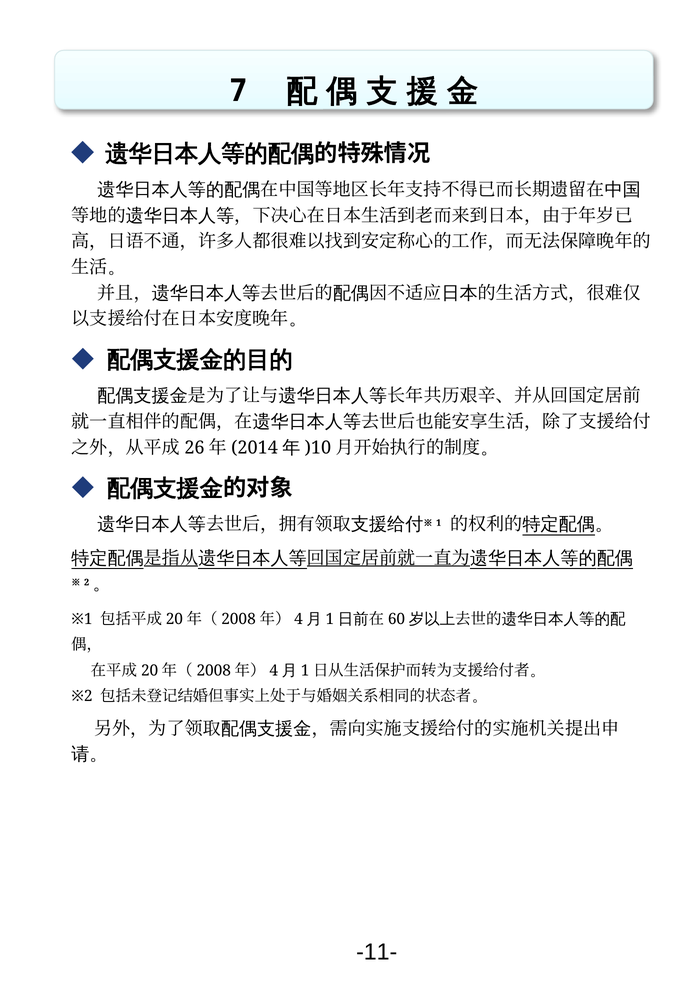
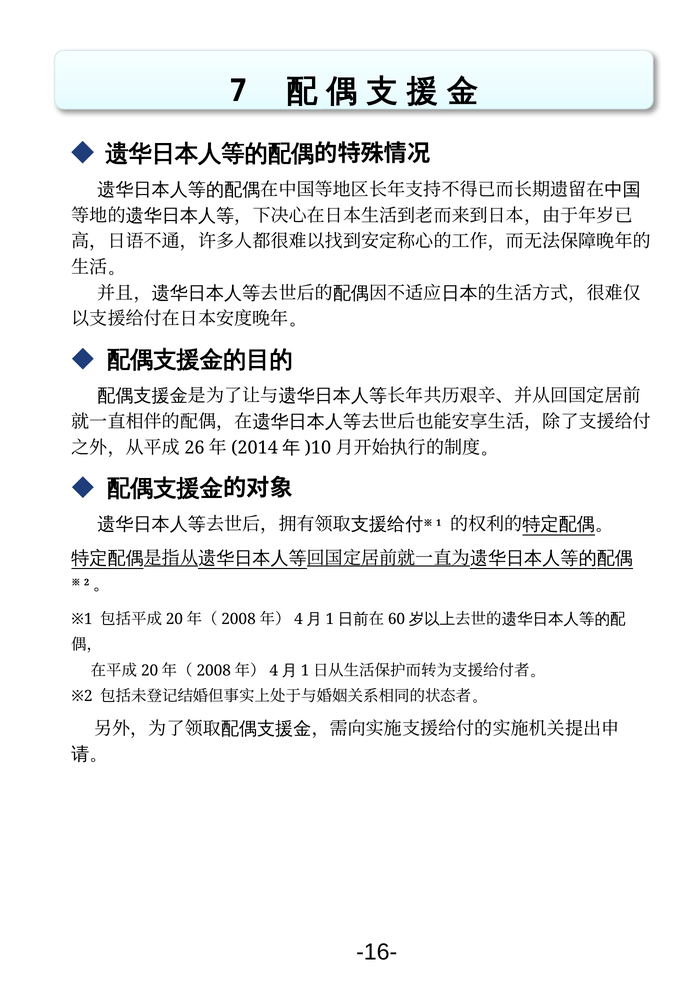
-11-: -11- -> -16- (377, 952)
